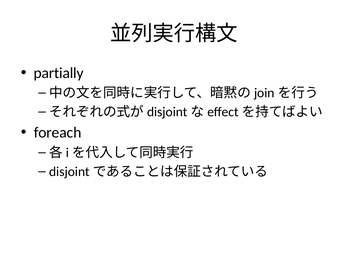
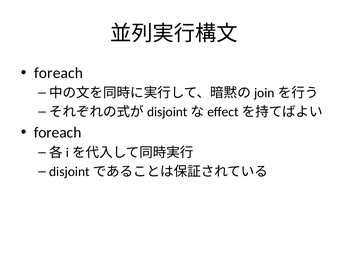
partially: partially -> foreach (59, 73)
